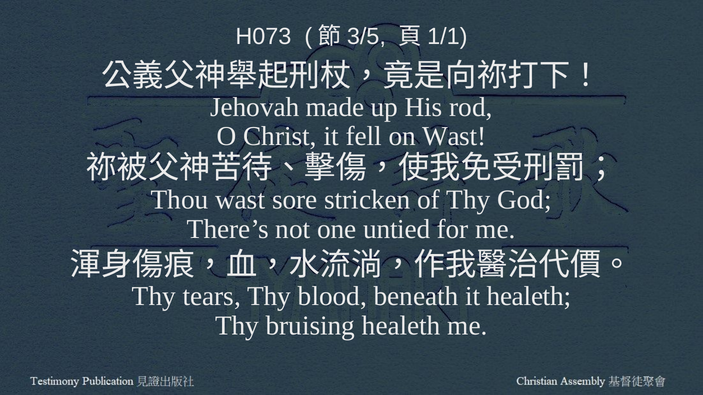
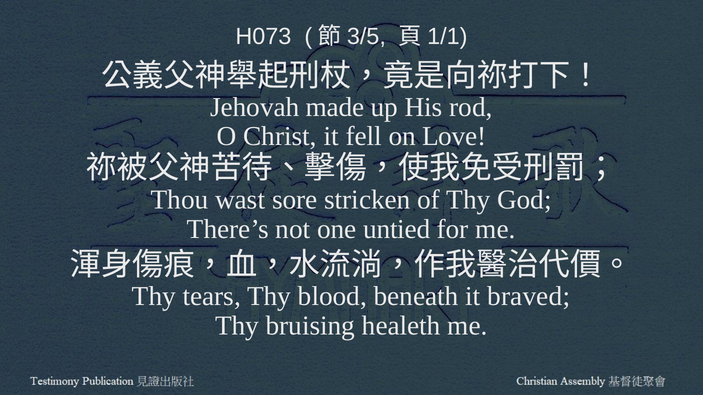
on Wast: Wast -> Love (454, 137)
it healeth: healeth -> braved (529, 297)
